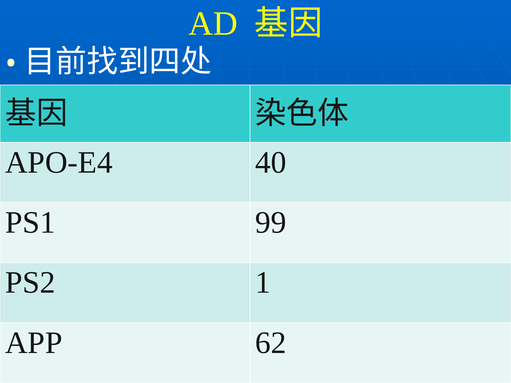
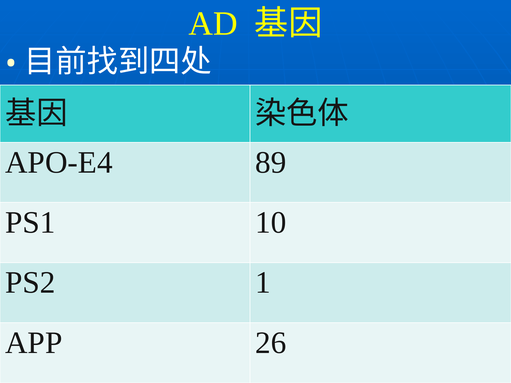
40: 40 -> 89 (271, 162)
99: 99 -> 10 (271, 223)
62: 62 -> 26 (271, 343)
